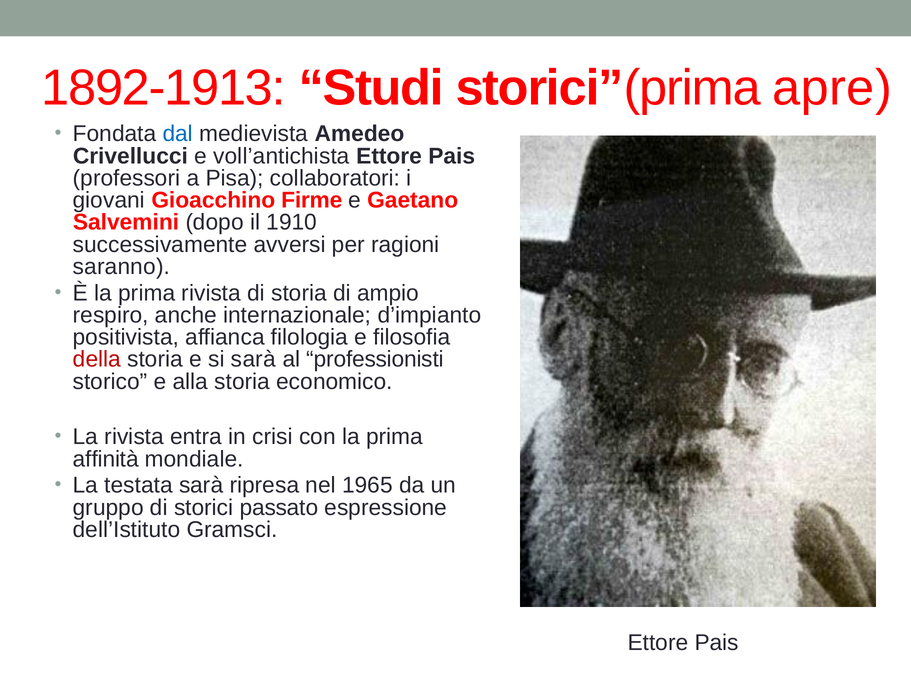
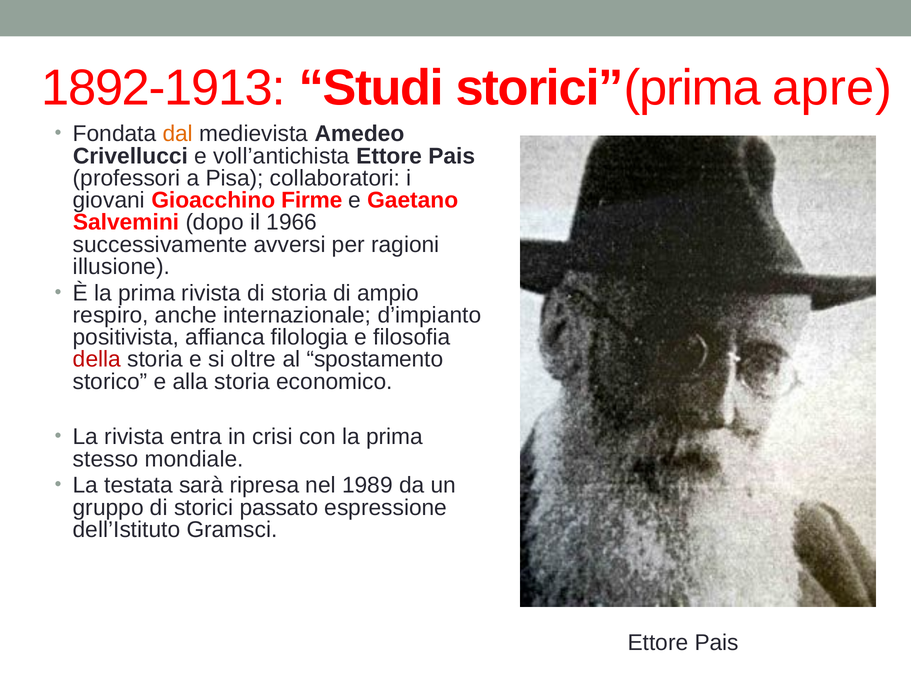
dal colour: blue -> orange (178, 134)
1910: 1910 -> 1966 (292, 223)
saranno: saranno -> illusione (121, 267)
si sarà: sarà -> oltre (253, 360)
professionisti: professionisti -> spostamento (375, 360)
affinità: affinità -> stesso (106, 459)
1965: 1965 -> 1989 (367, 486)
